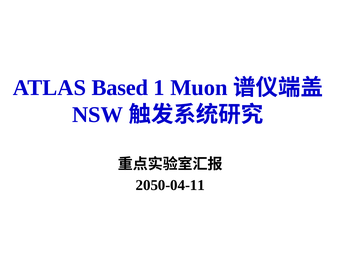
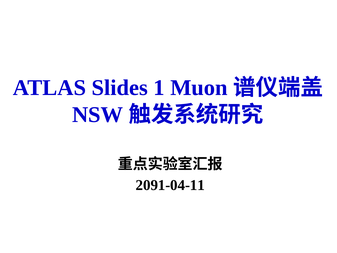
Based: Based -> Slides (120, 88)
2050-04-11: 2050-04-11 -> 2091-04-11 (170, 185)
